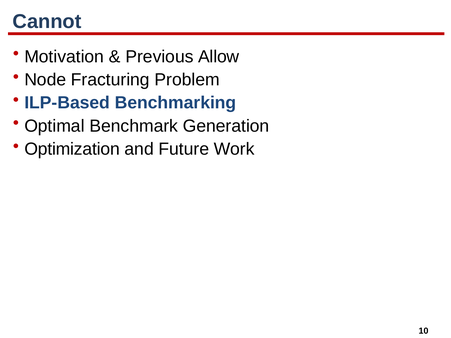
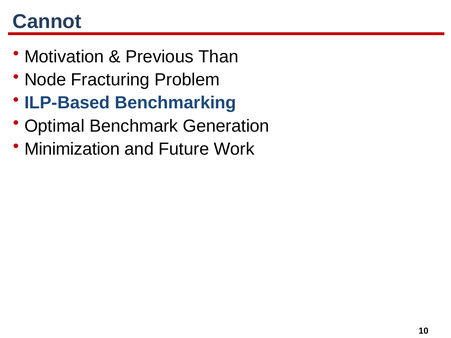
Allow: Allow -> Than (219, 57)
Optimization: Optimization -> Minimization (72, 149)
